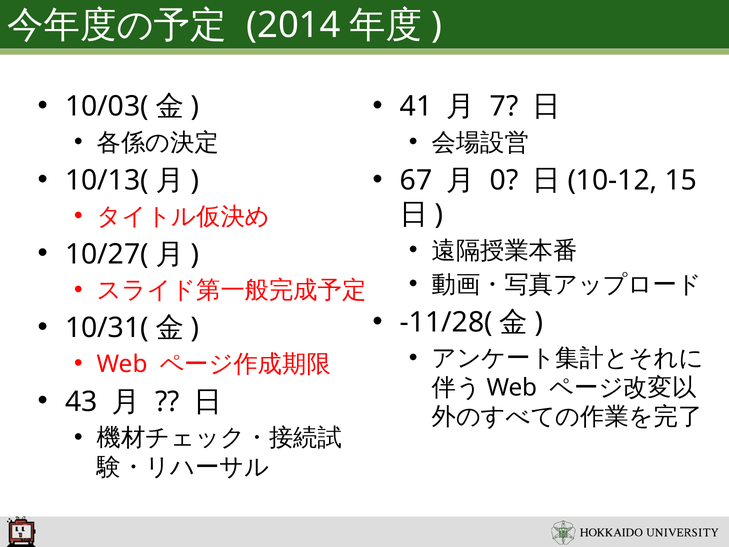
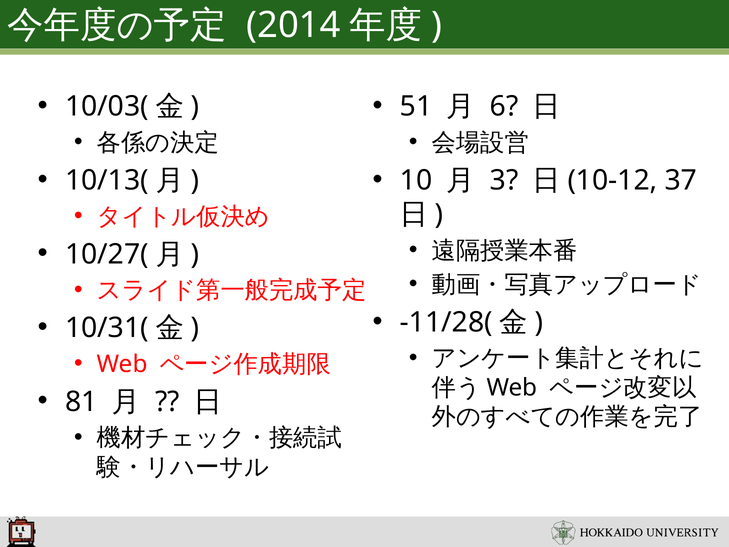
41: 41 -> 51 (416, 107)
7: 7 -> 6 (504, 107)
67: 67 -> 10 (416, 180)
0: 0 -> 3 (504, 180)
15: 15 -> 37 (681, 180)
43: 43 -> 81 (81, 401)
